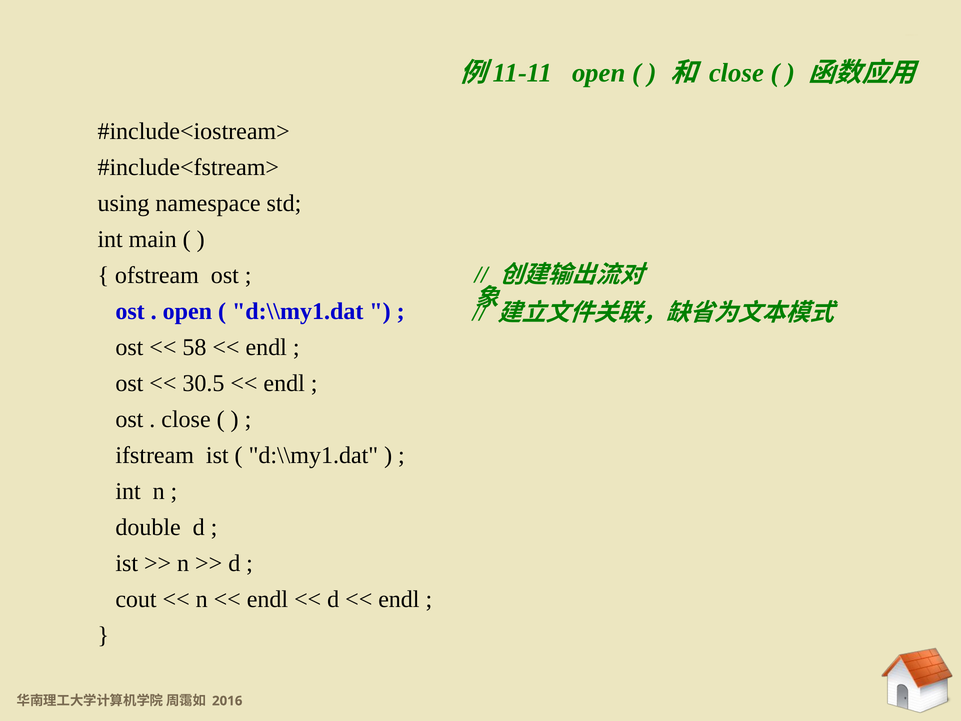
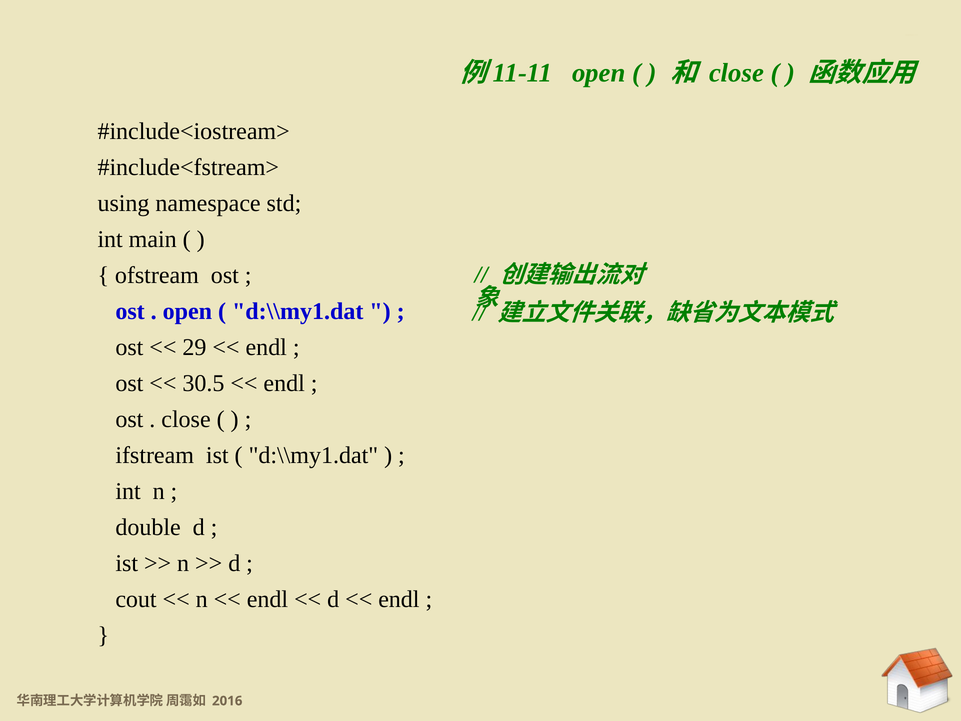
58: 58 -> 29 (194, 347)
